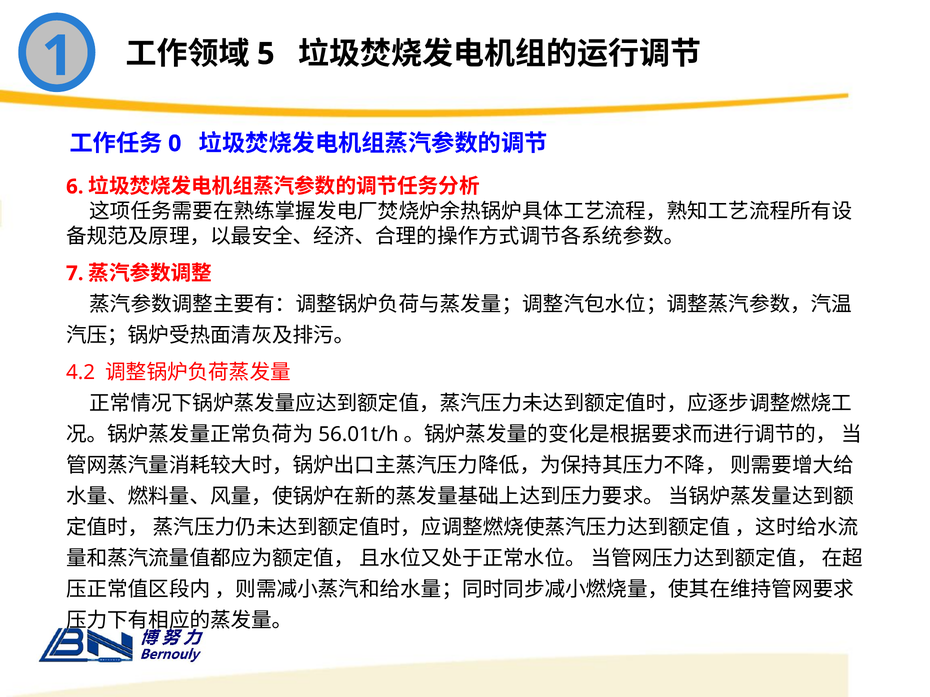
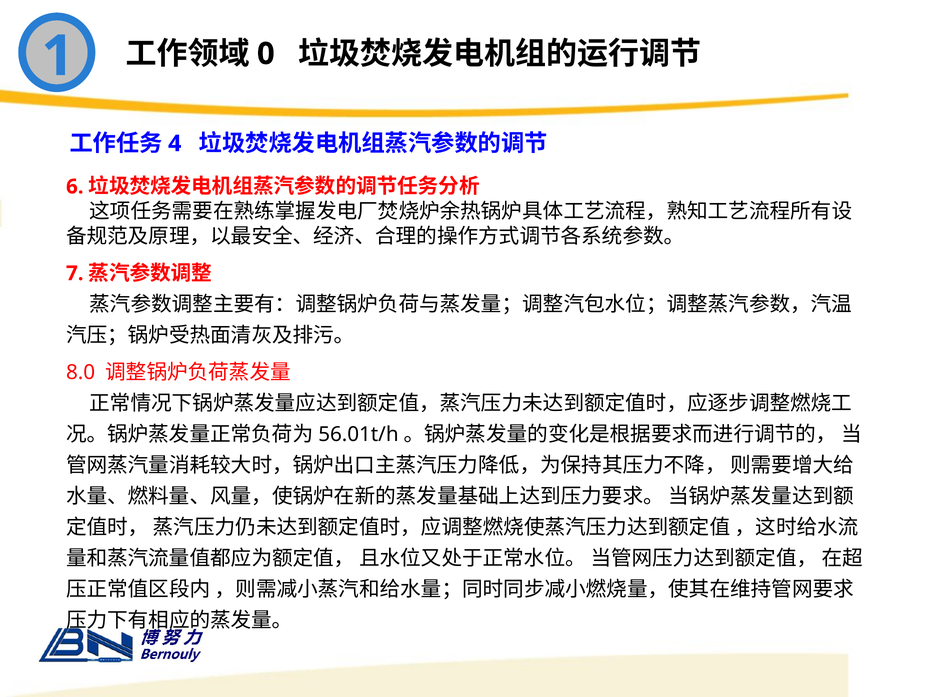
5: 5 -> 0 (266, 54)
0: 0 -> 4 (175, 144)
4.2: 4.2 -> 8.0 (81, 373)
